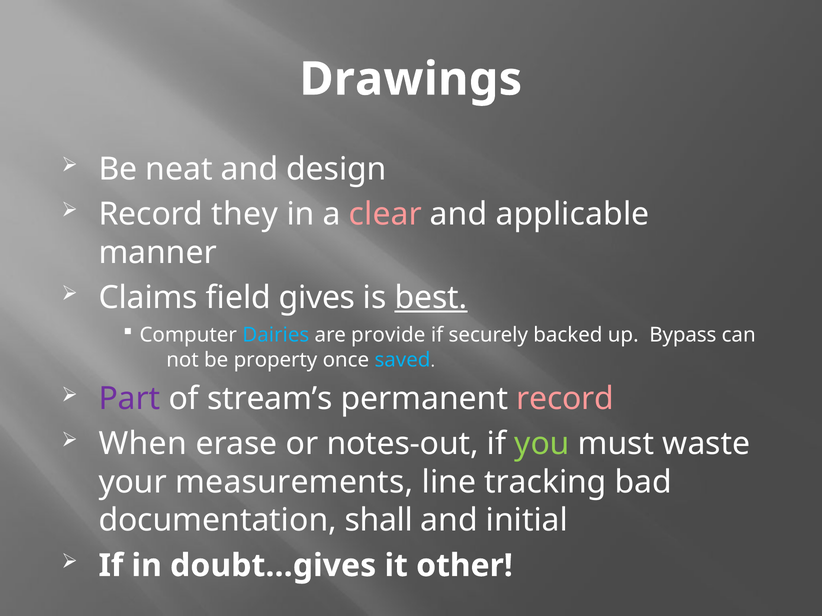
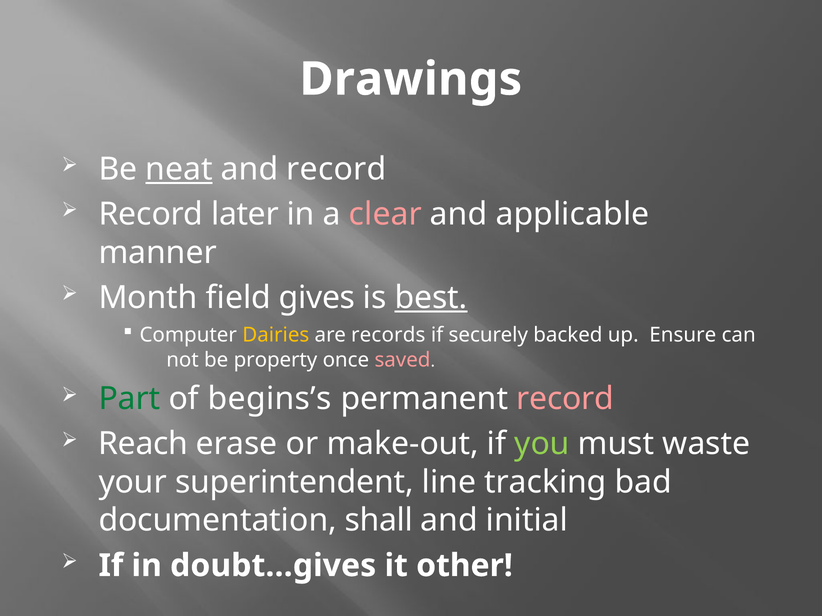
neat underline: none -> present (179, 169)
and design: design -> record (336, 169)
they: they -> later (245, 214)
Claims: Claims -> Month (148, 298)
Dairies colour: light blue -> yellow (276, 335)
provide: provide -> records (388, 335)
Bypass: Bypass -> Ensure (683, 335)
saved colour: light blue -> pink (402, 360)
Part colour: purple -> green (129, 399)
stream’s: stream’s -> begins’s (270, 399)
When: When -> Reach (143, 444)
notes-out: notes-out -> make-out (403, 444)
measurements: measurements -> superintendent (294, 483)
